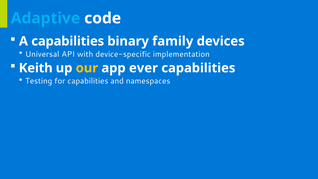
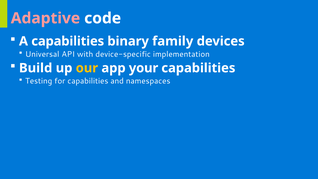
Adaptive colour: light blue -> pink (45, 18)
Keith: Keith -> Build (36, 68)
ever: ever -> your (144, 68)
